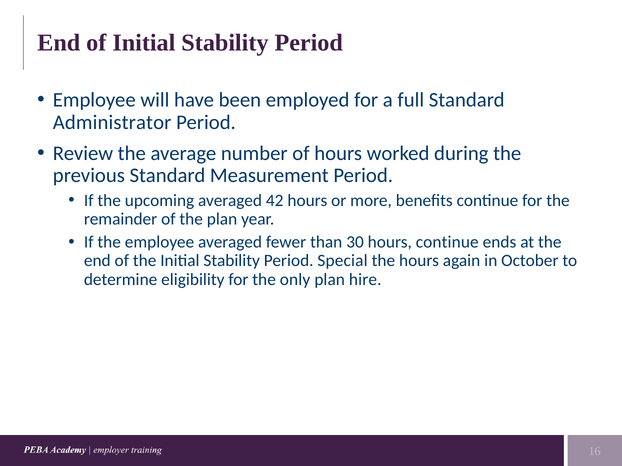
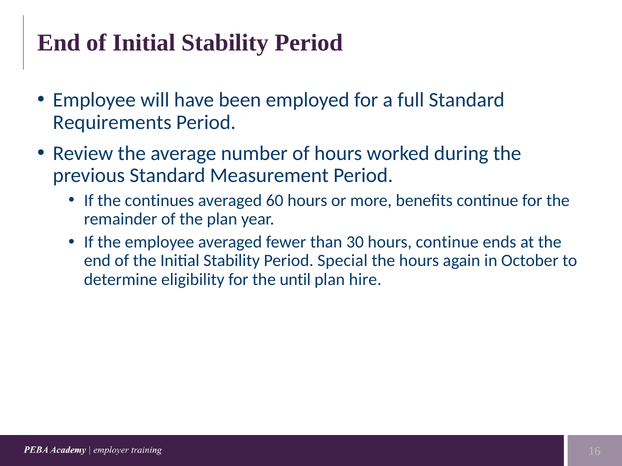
Administrator: Administrator -> Requirements (112, 122)
upcoming: upcoming -> continues (159, 201)
42: 42 -> 60 (275, 201)
only: only -> until (295, 280)
